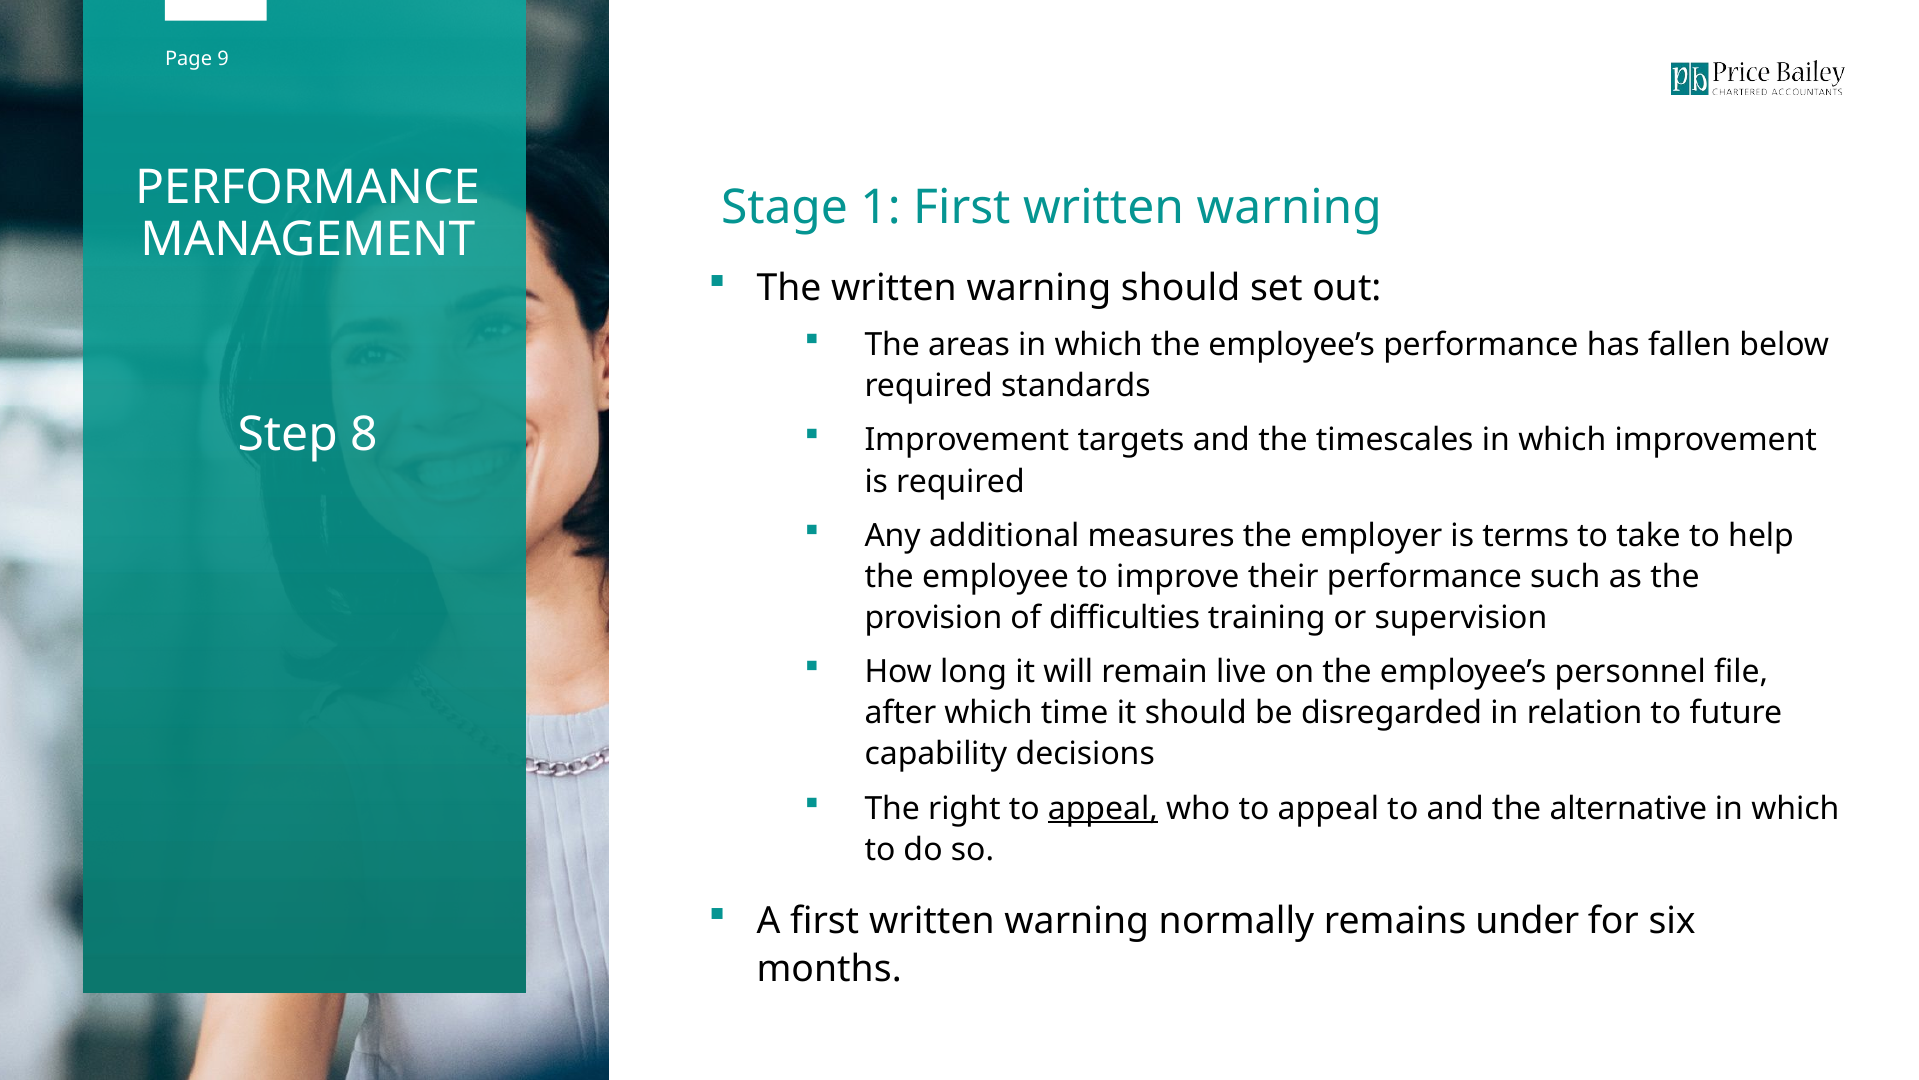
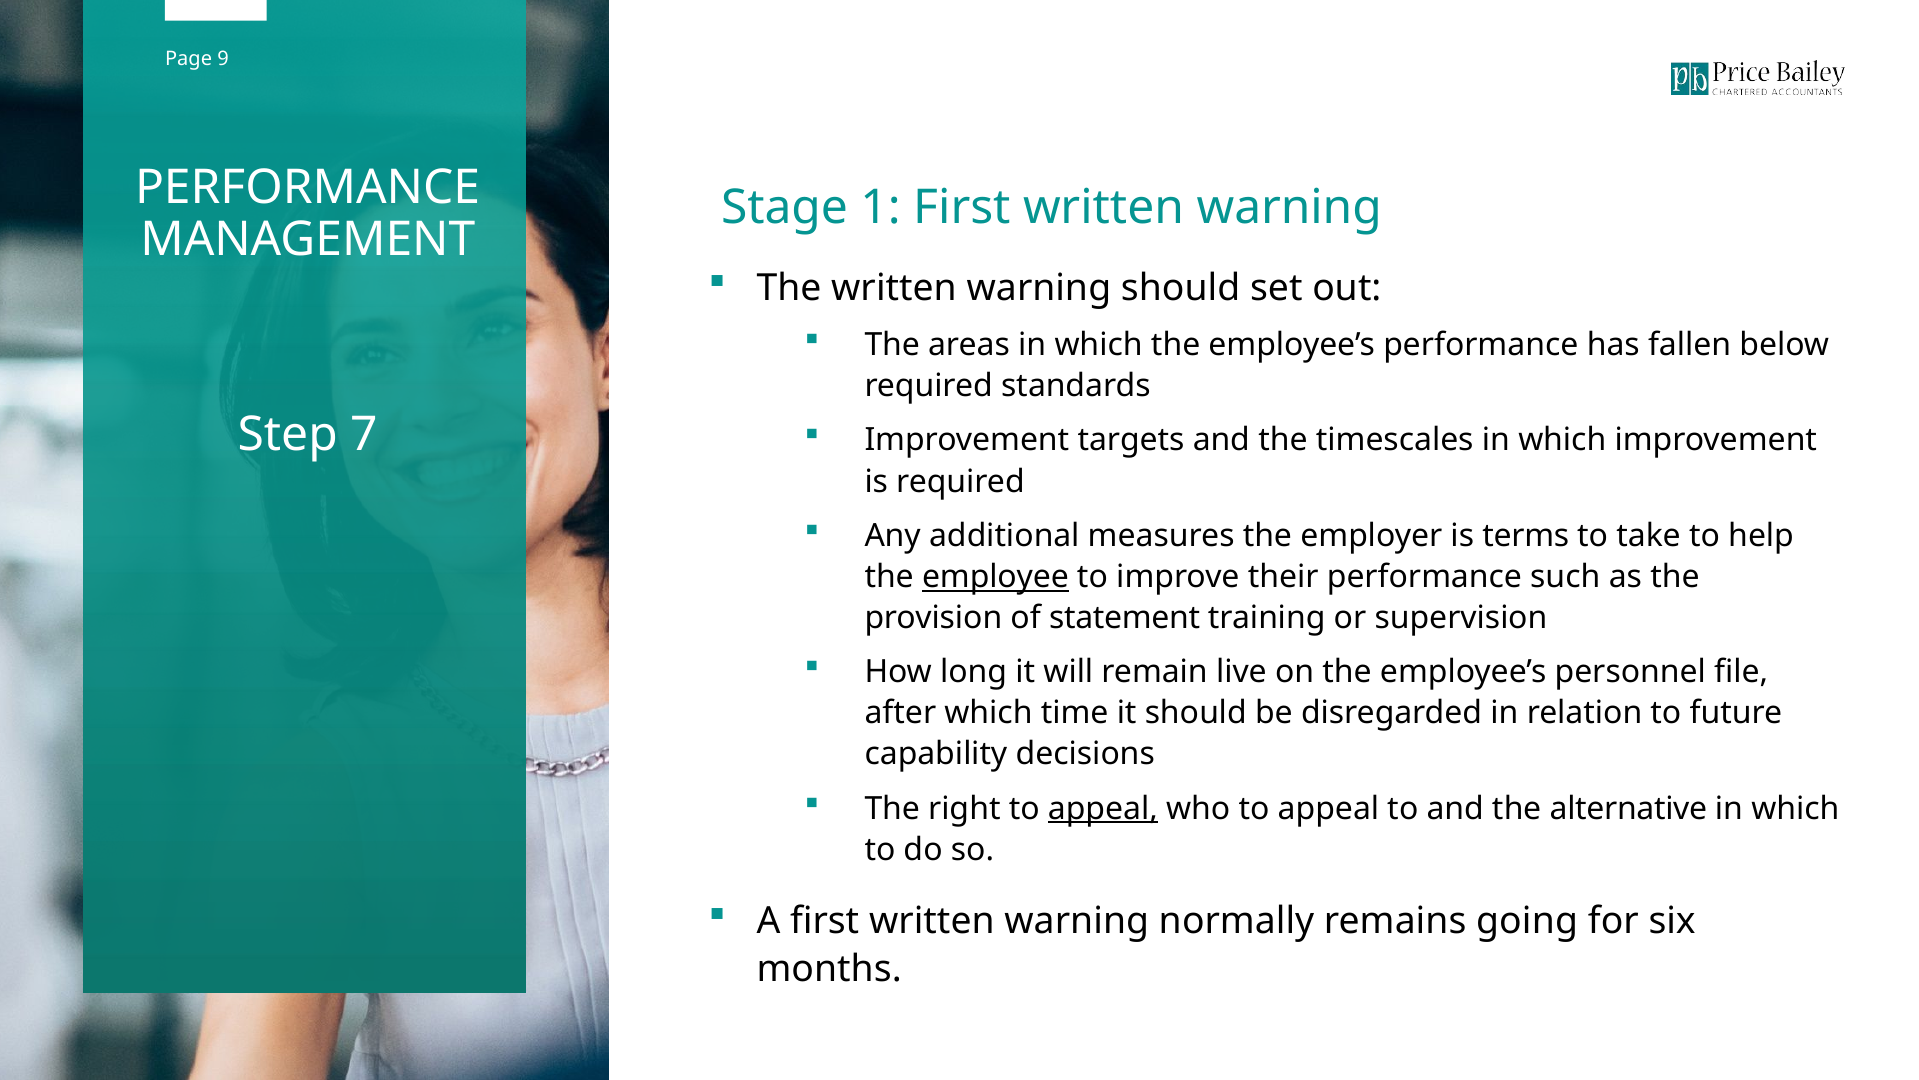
8: 8 -> 7 (364, 435)
employee underline: none -> present (995, 577)
difficulties: difficulties -> statement (1125, 618)
under: under -> going (1527, 921)
